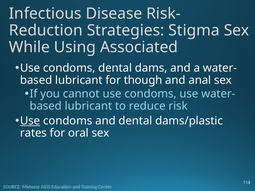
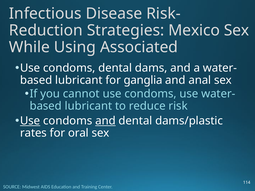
Stigma: Stigma -> Mexico (194, 30)
though: though -> ganglia (143, 80)
and underline: none -> present (105, 121)
